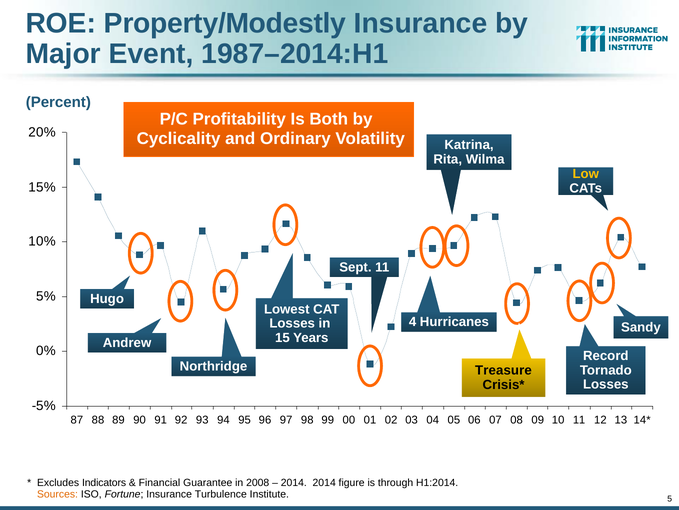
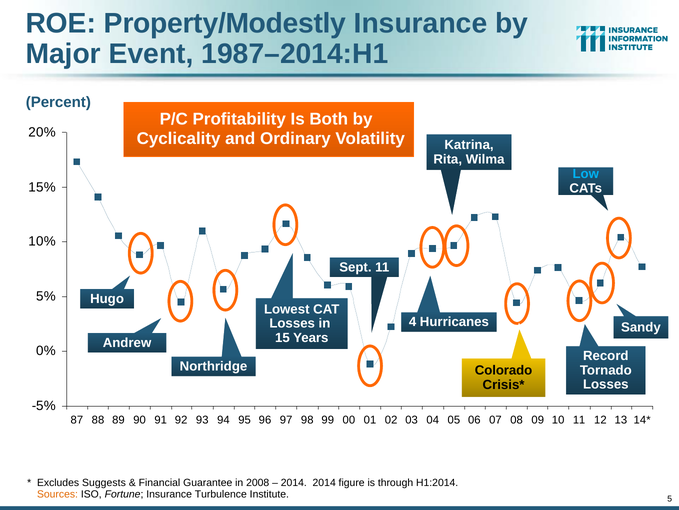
Low colour: yellow -> light blue (586, 174)
Treasure: Treasure -> Colorado (504, 370)
Indicators: Indicators -> Suggests (104, 482)
